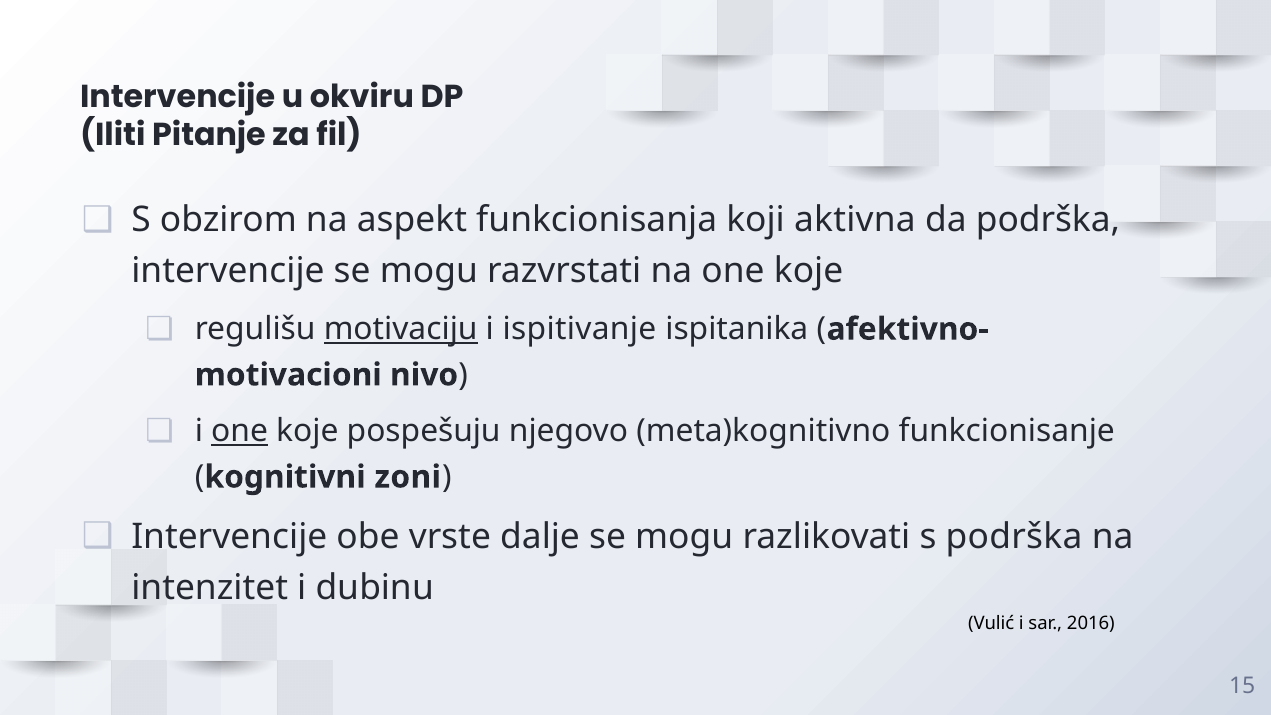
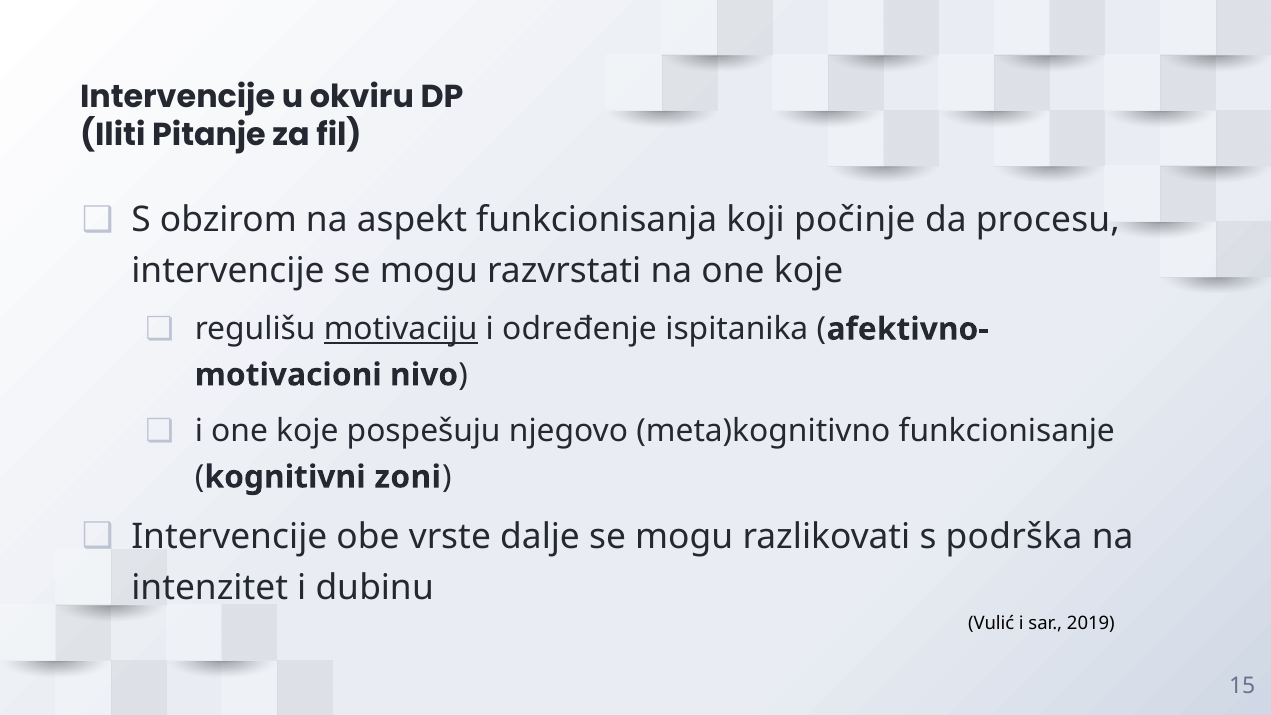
aktivna: aktivna -> počinje (855, 220)
da podrška: podrška -> procesu (1048, 220)
ispitivanje: ispitivanje -> određenje (580, 329)
one underline: present -> none (240, 431)
2016: 2016 -> 2019 (1091, 623)
